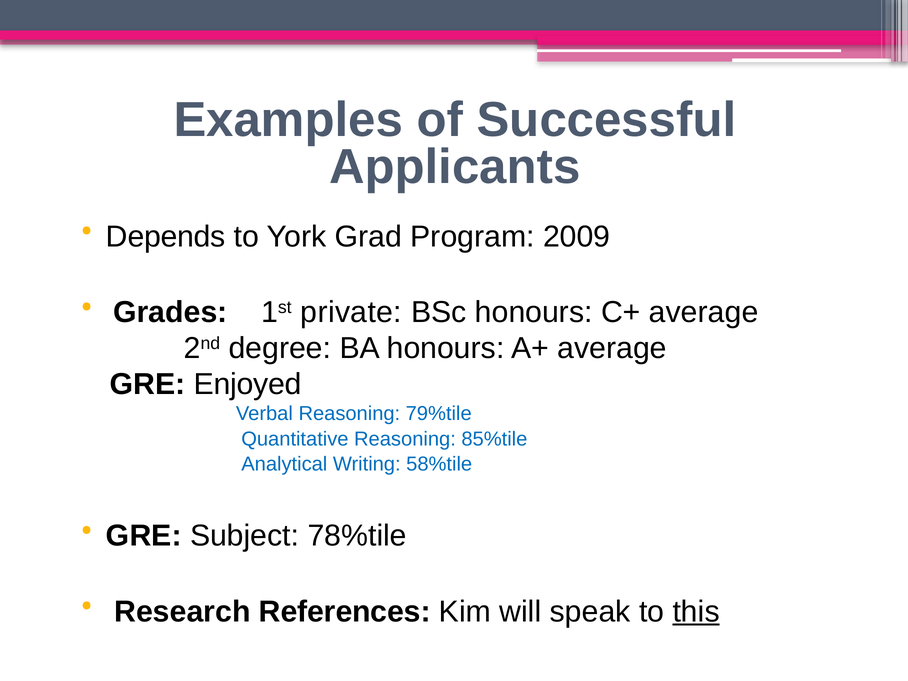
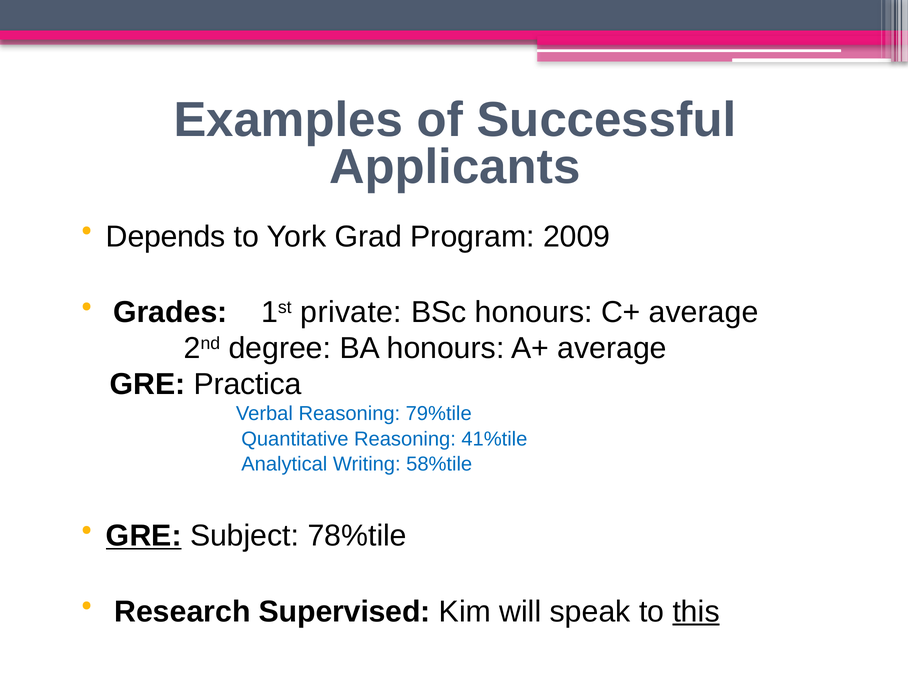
Enjoyed: Enjoyed -> Practica (248, 384)
85%tile: 85%tile -> 41%tile (494, 439)
GRE underline: none -> present (144, 536)
References: References -> Supervised (345, 612)
